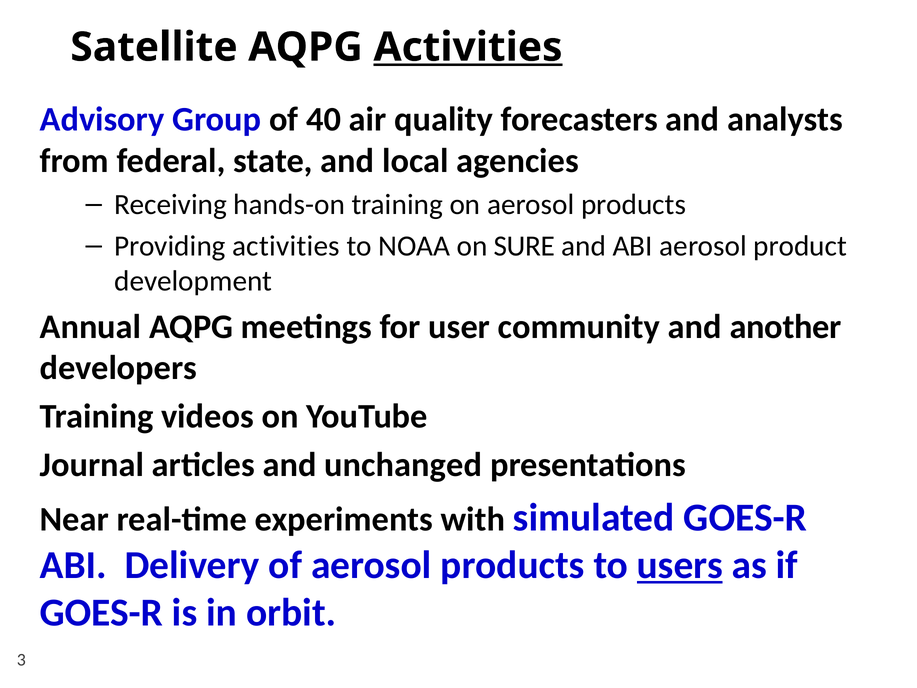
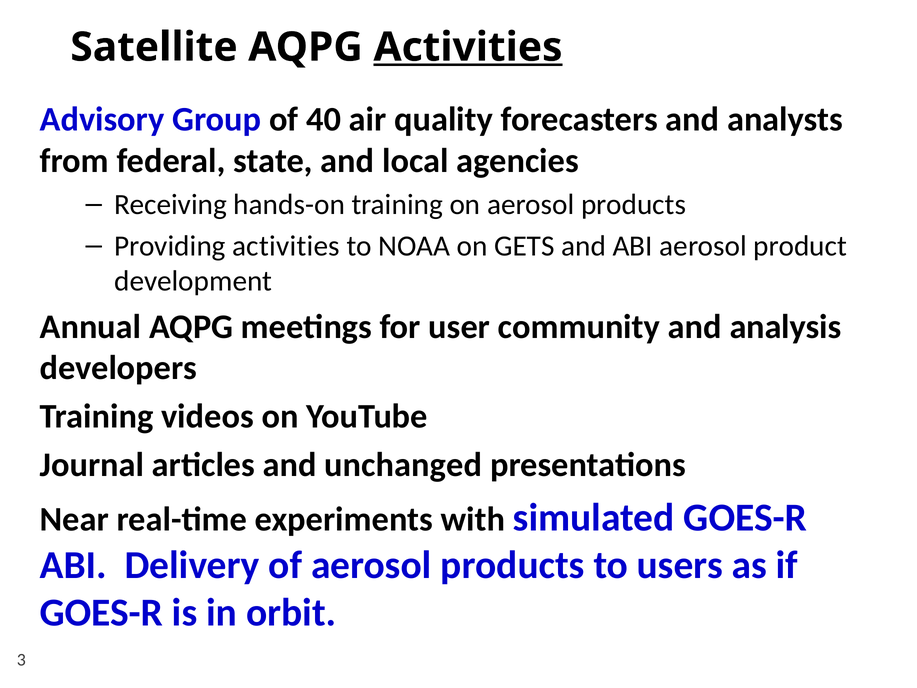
SURE: SURE -> GETS (524, 246)
another: another -> analysis (785, 327)
users underline: present -> none (680, 565)
